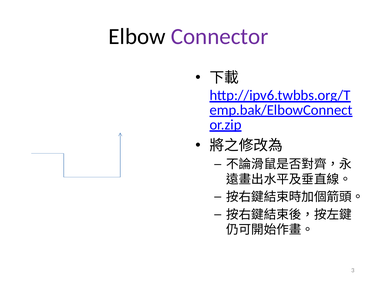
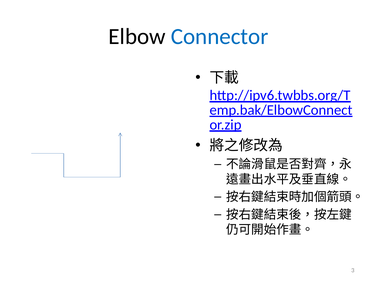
Connector colour: purple -> blue (220, 36)
